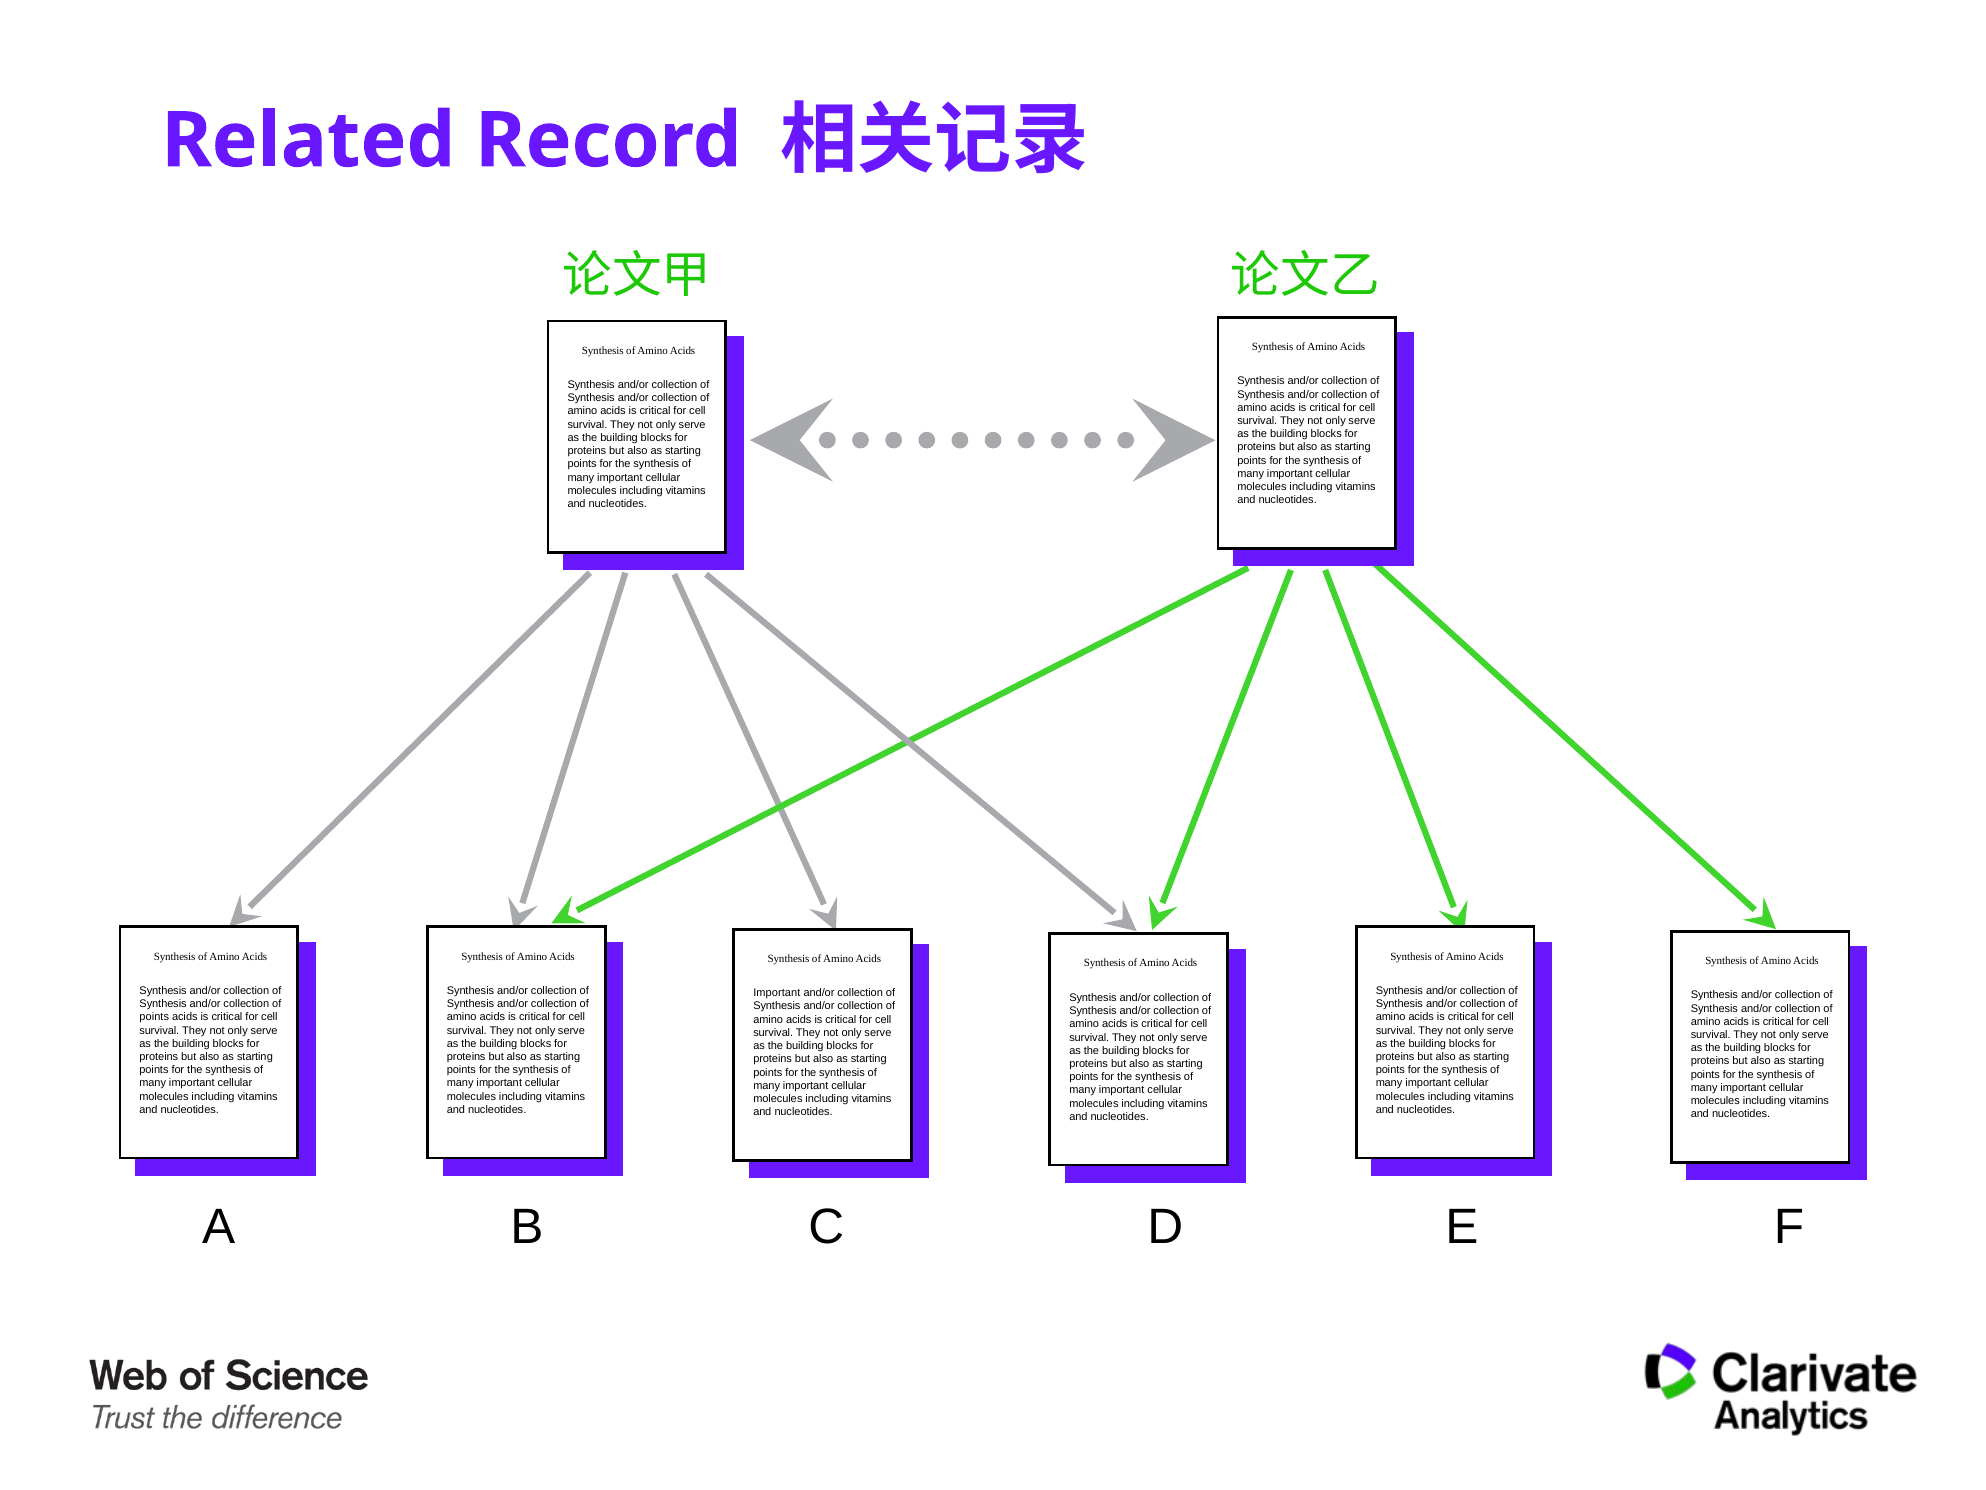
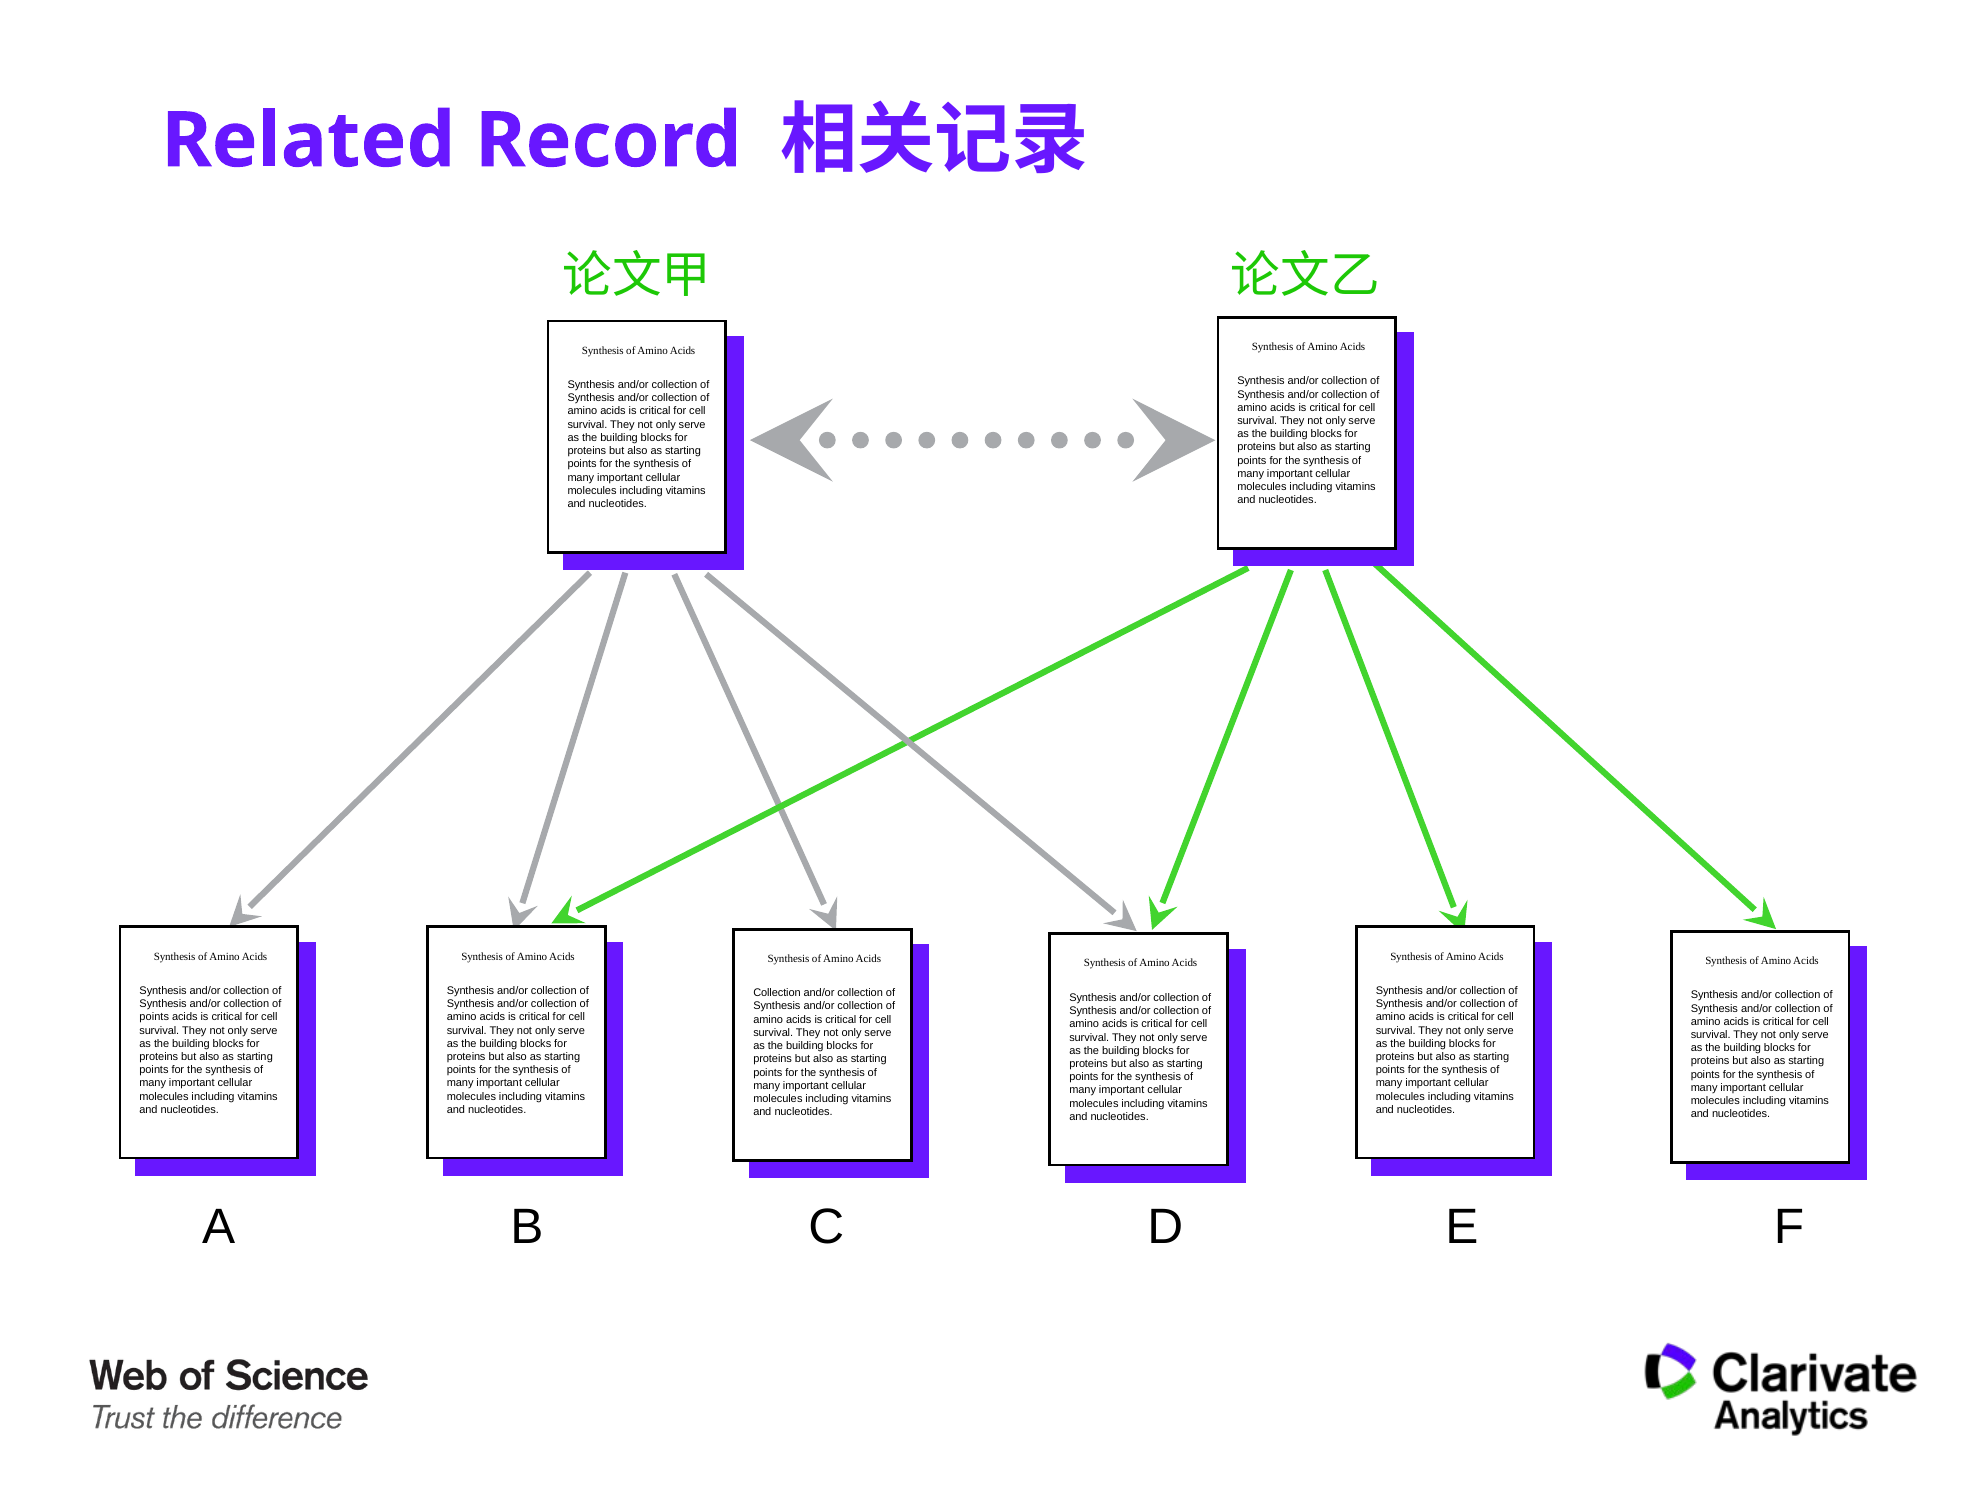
Important: Important -> Collection (777, 993)
